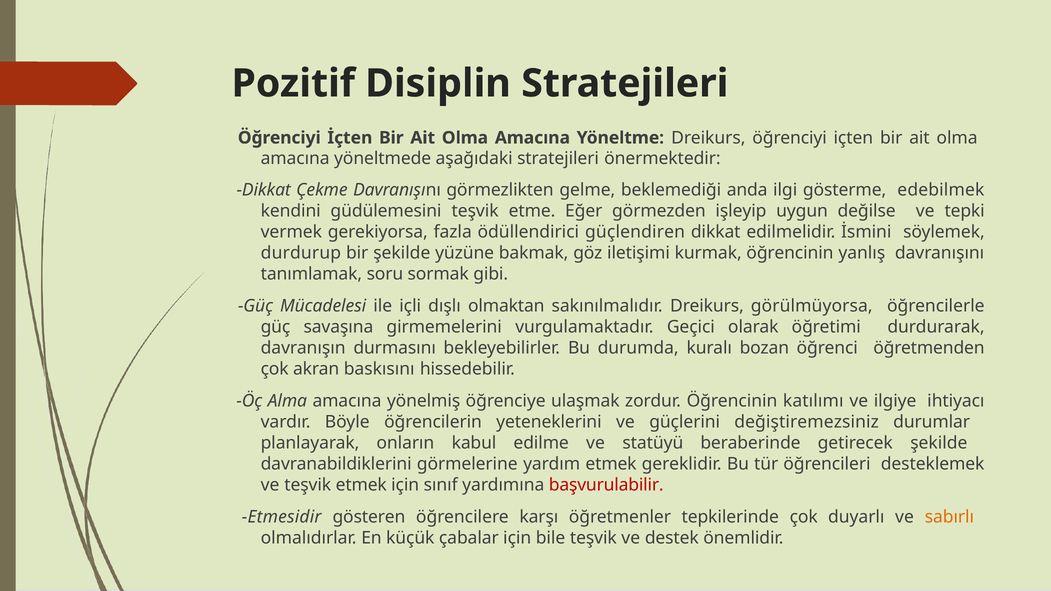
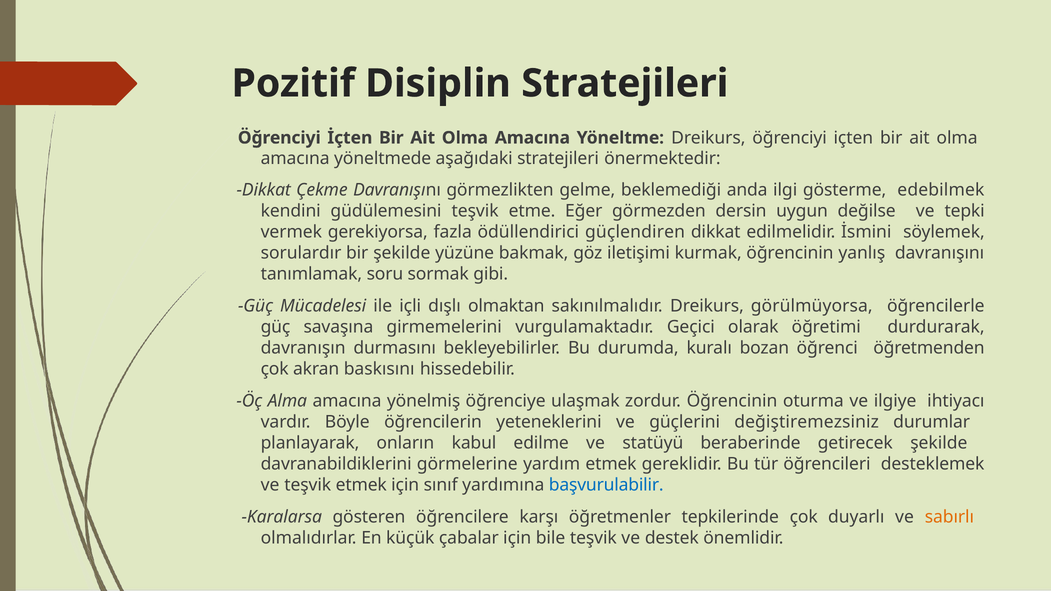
işleyip: işleyip -> dersin (741, 211)
durdurup: durdurup -> sorulardır (301, 253)
katılımı: katılımı -> oturma (813, 401)
başvurulabilir colour: red -> blue (606, 485)
Etmesidir: Etmesidir -> Karalarsa (282, 517)
